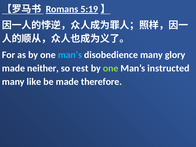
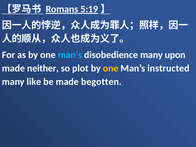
glory: glory -> upon (175, 55)
rest: rest -> plot (80, 68)
one colour: light green -> yellow (111, 68)
therefore: therefore -> begotten (101, 82)
